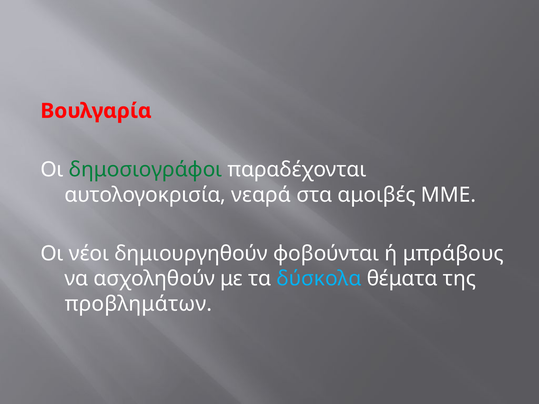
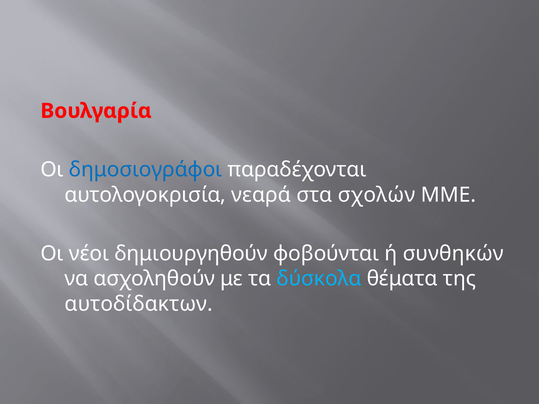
δημοσιογράφοι colour: green -> blue (146, 170)
αμοιβές: αμοιβές -> σχολών (376, 195)
μπράβους: μπράβους -> συνθηκών (453, 254)
προβλημάτων: προβλημάτων -> αυτοδίδακτων (139, 304)
